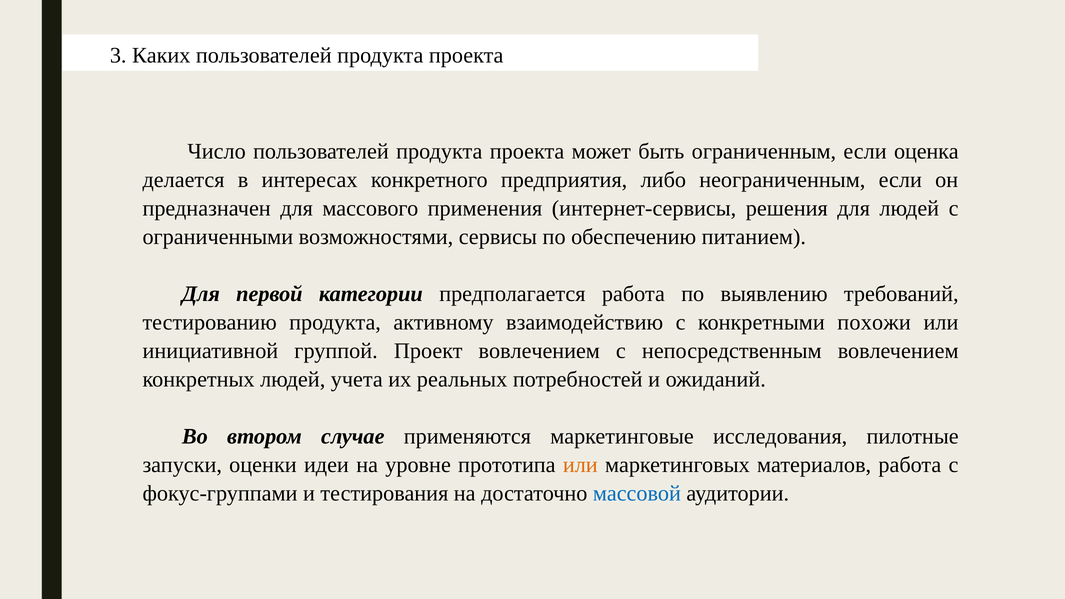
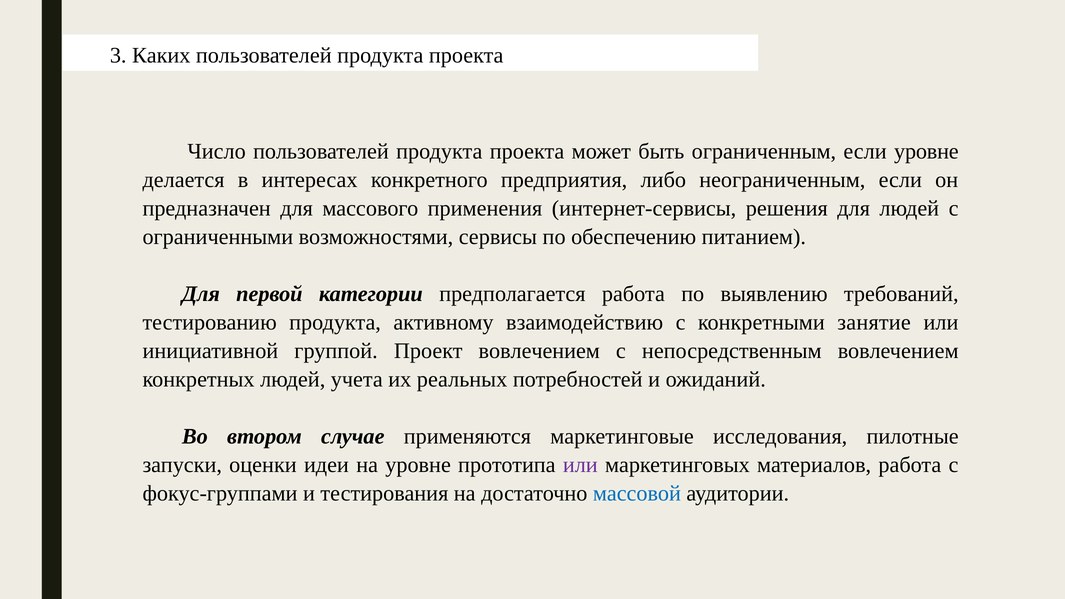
если оценка: оценка -> уровне (926, 152)
похожи: похожи -> занятие (874, 323)
или colour: orange -> purple (580, 465)
